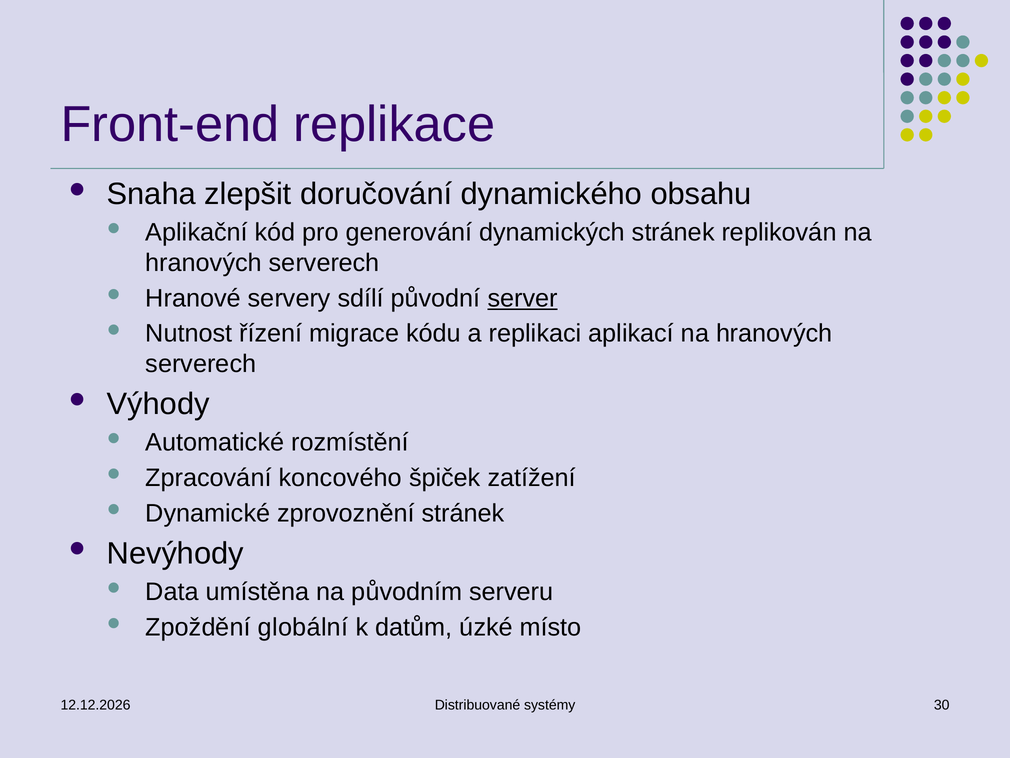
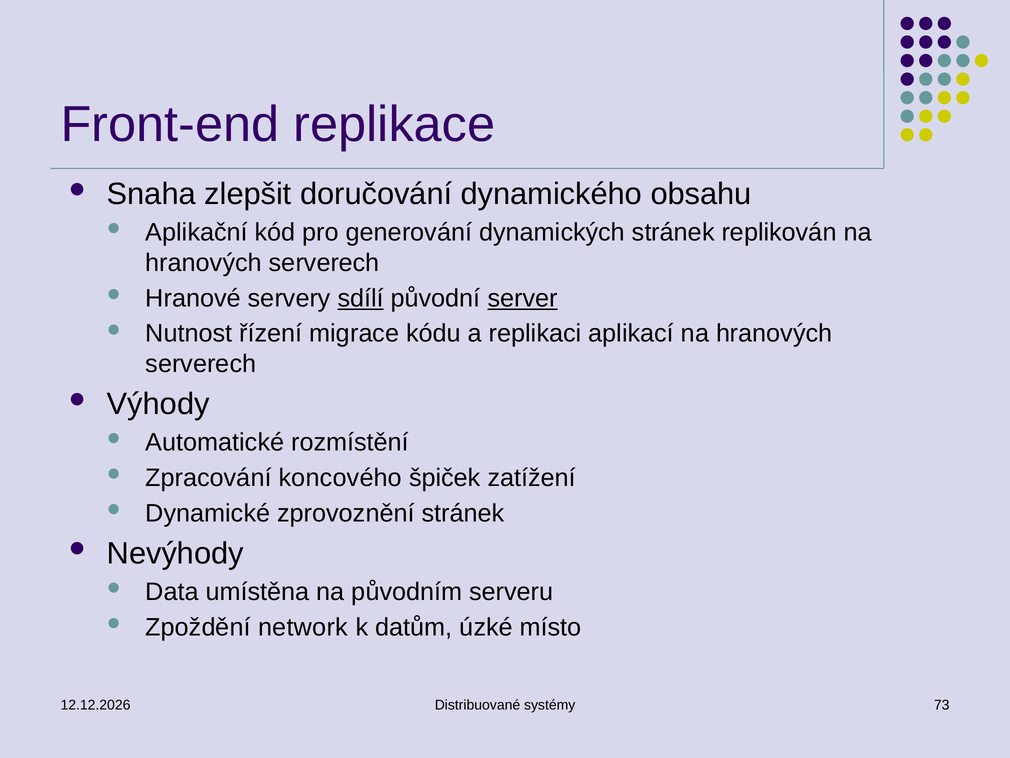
sdílí underline: none -> present (361, 298)
globální: globální -> network (303, 627)
30: 30 -> 73 (942, 705)
